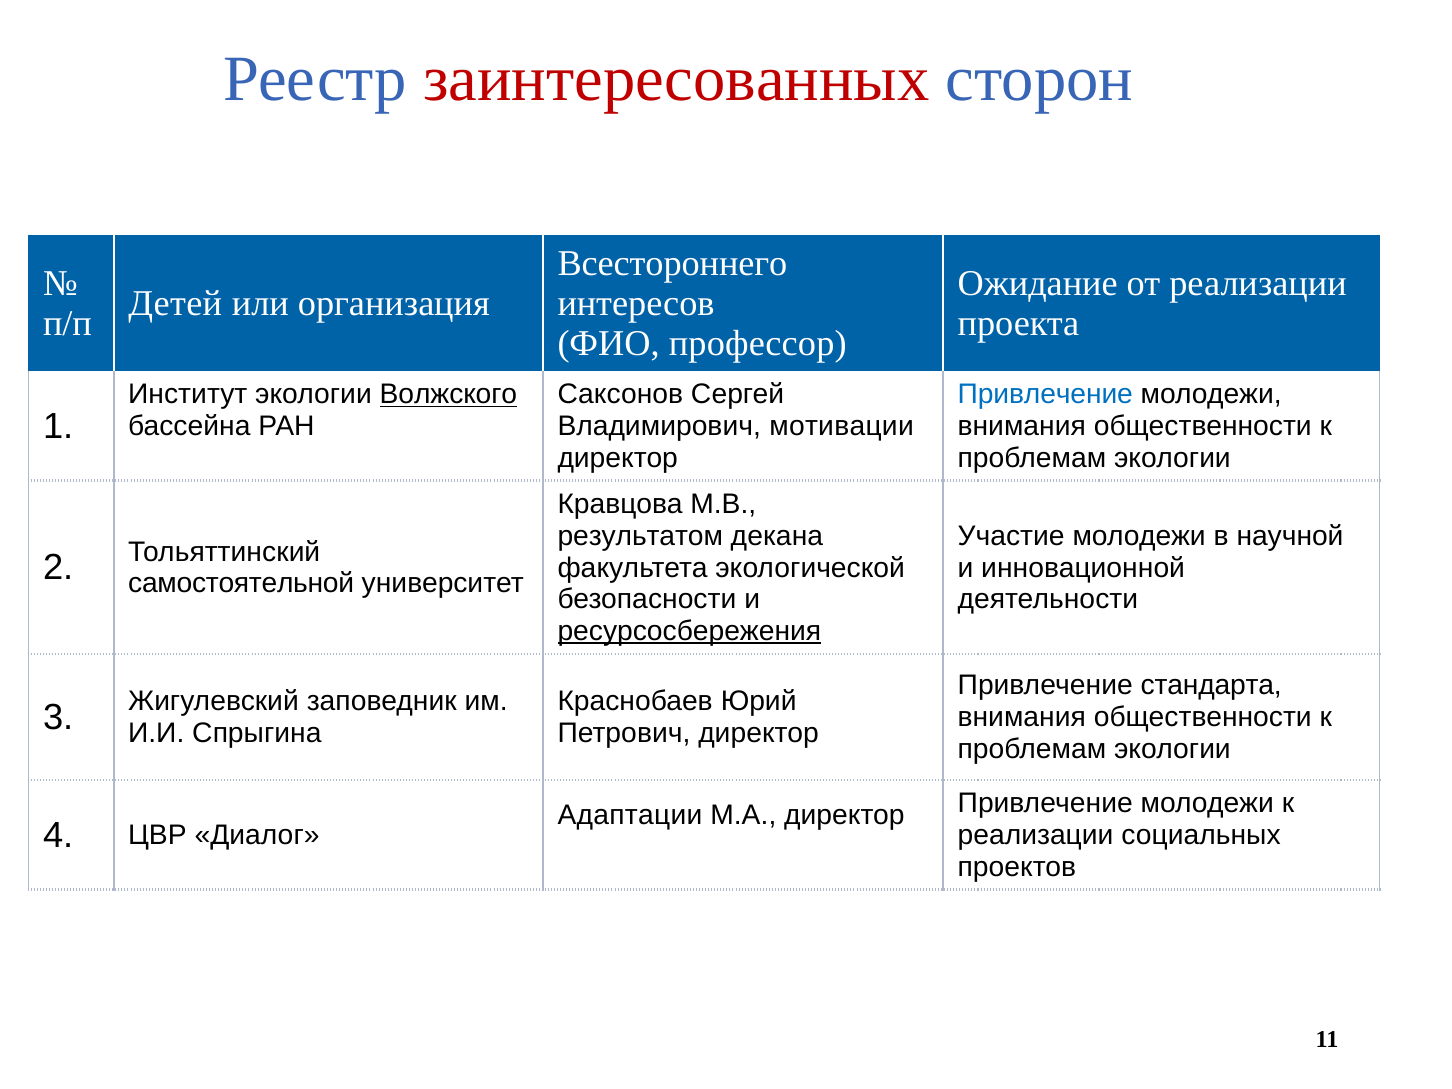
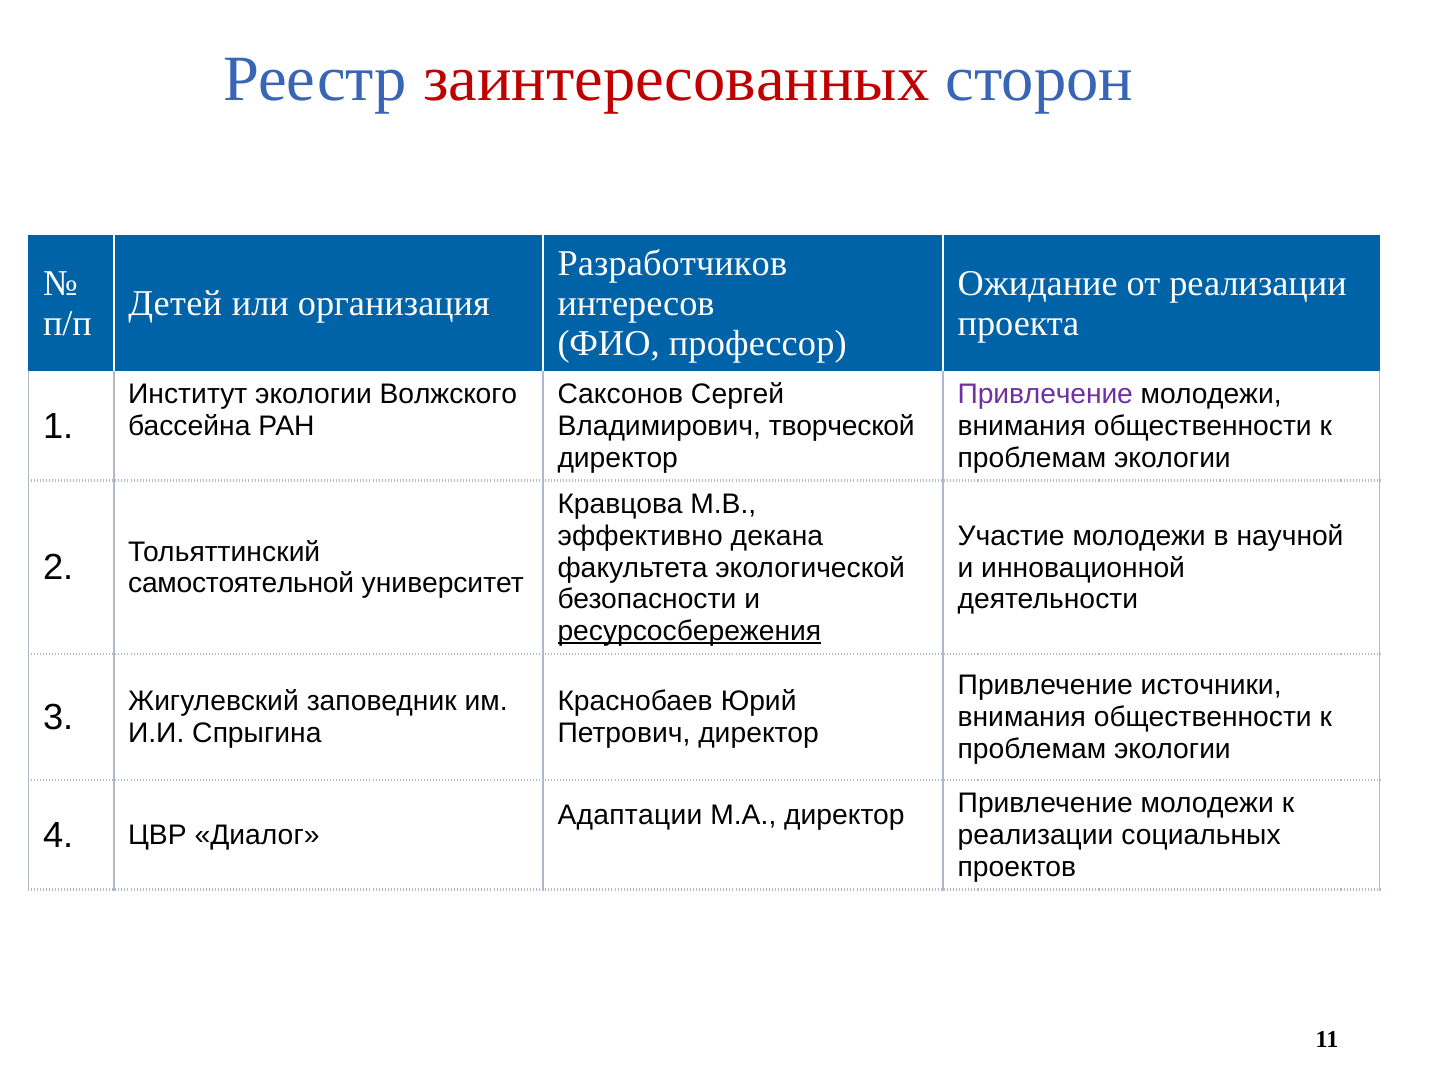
Всестороннего: Всестороннего -> Разработчиков (672, 263)
Волжского underline: present -> none (448, 394)
Привлечение colour: blue -> purple (1045, 394)
мотивации: мотивации -> творческой (842, 426)
результатом: результатом -> эффективно (640, 536)
стандарта: стандарта -> источники (1211, 686)
